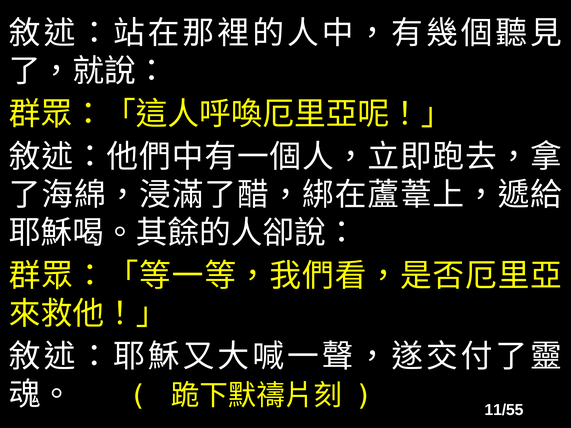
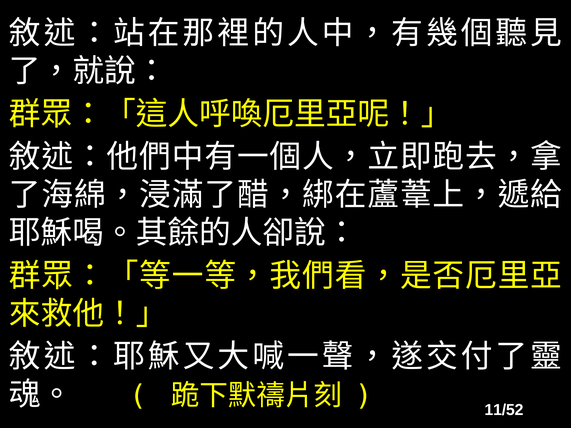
11/55: 11/55 -> 11/52 (504, 410)
